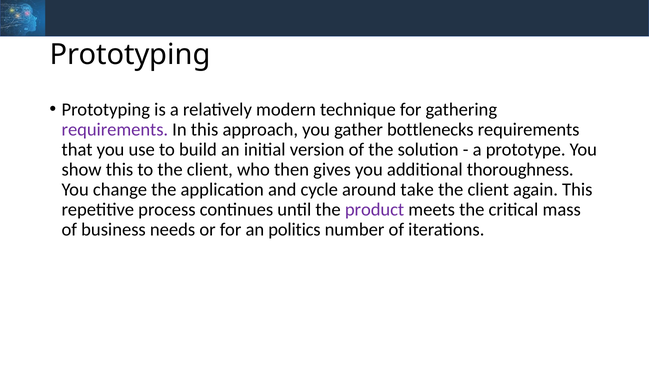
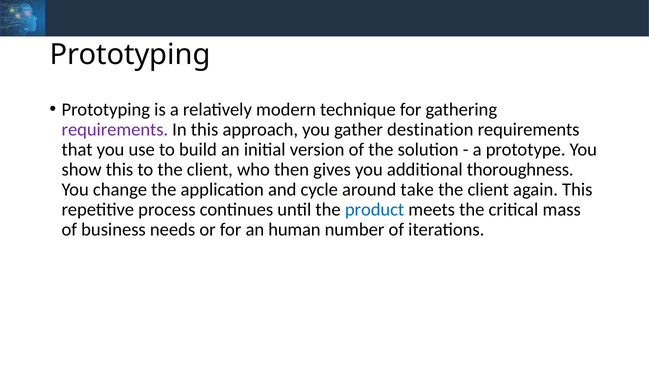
bottlenecks: bottlenecks -> destination (430, 130)
product colour: purple -> blue (375, 210)
politics: politics -> human (294, 230)
